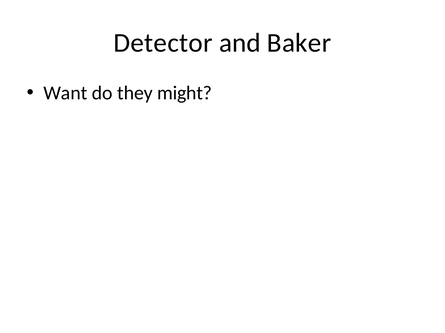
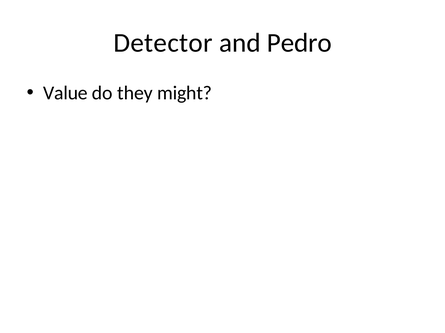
Baker: Baker -> Pedro (299, 43)
Want: Want -> Value (65, 93)
